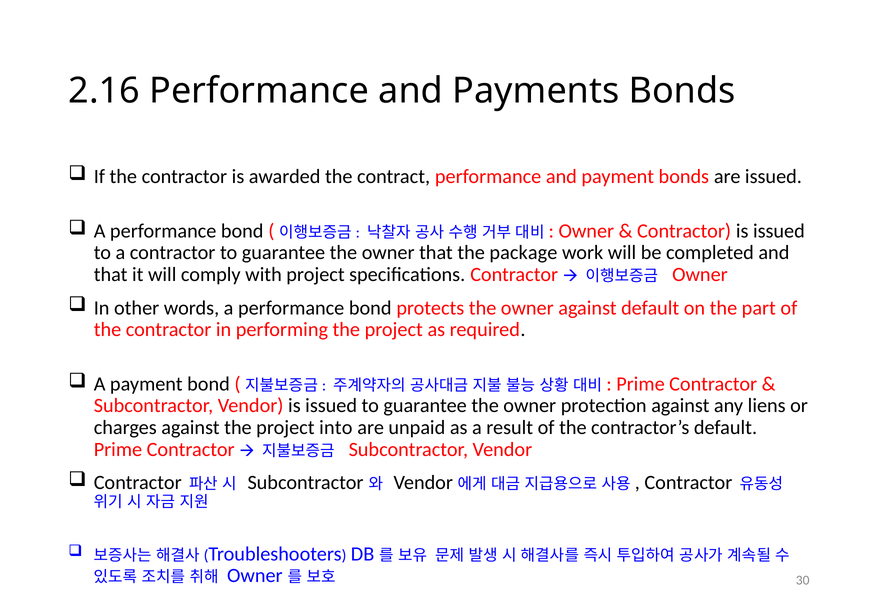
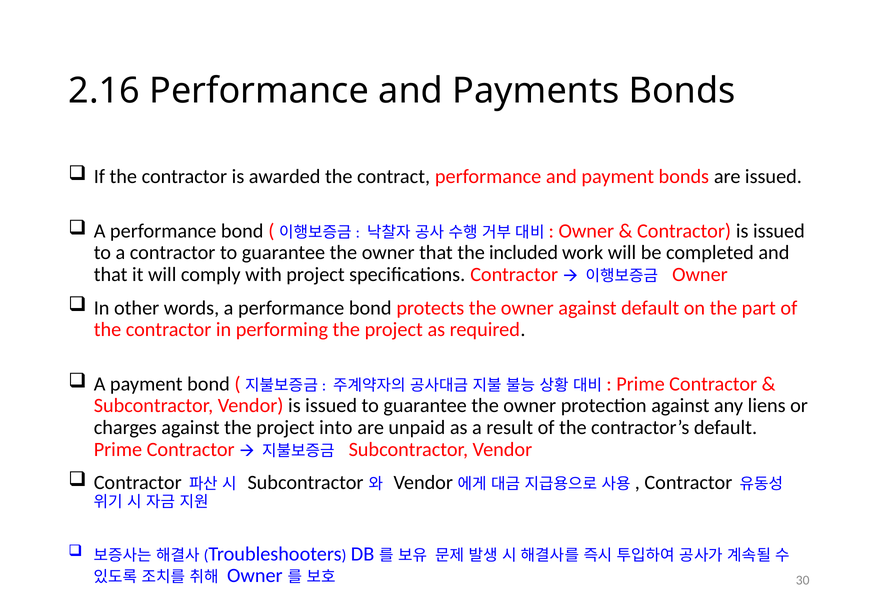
package: package -> included (524, 253)
